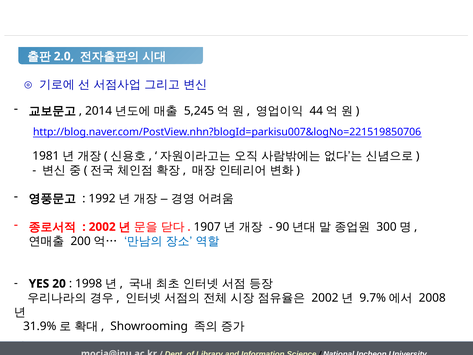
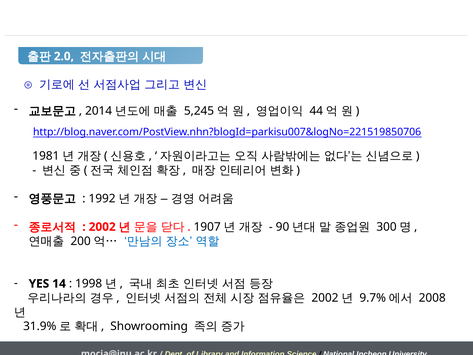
20: 20 -> 14 (59, 284)
